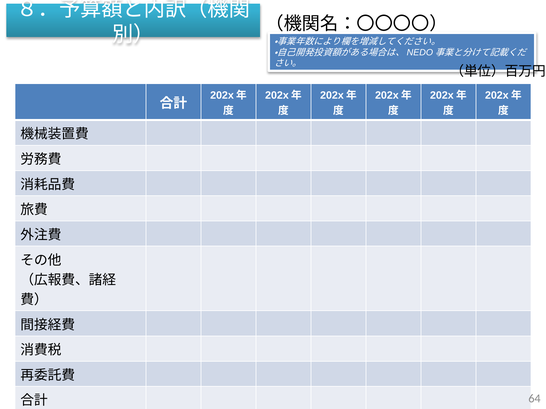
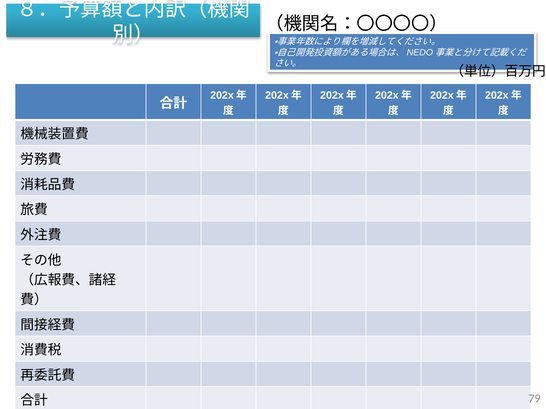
64: 64 -> 79 (534, 399)
